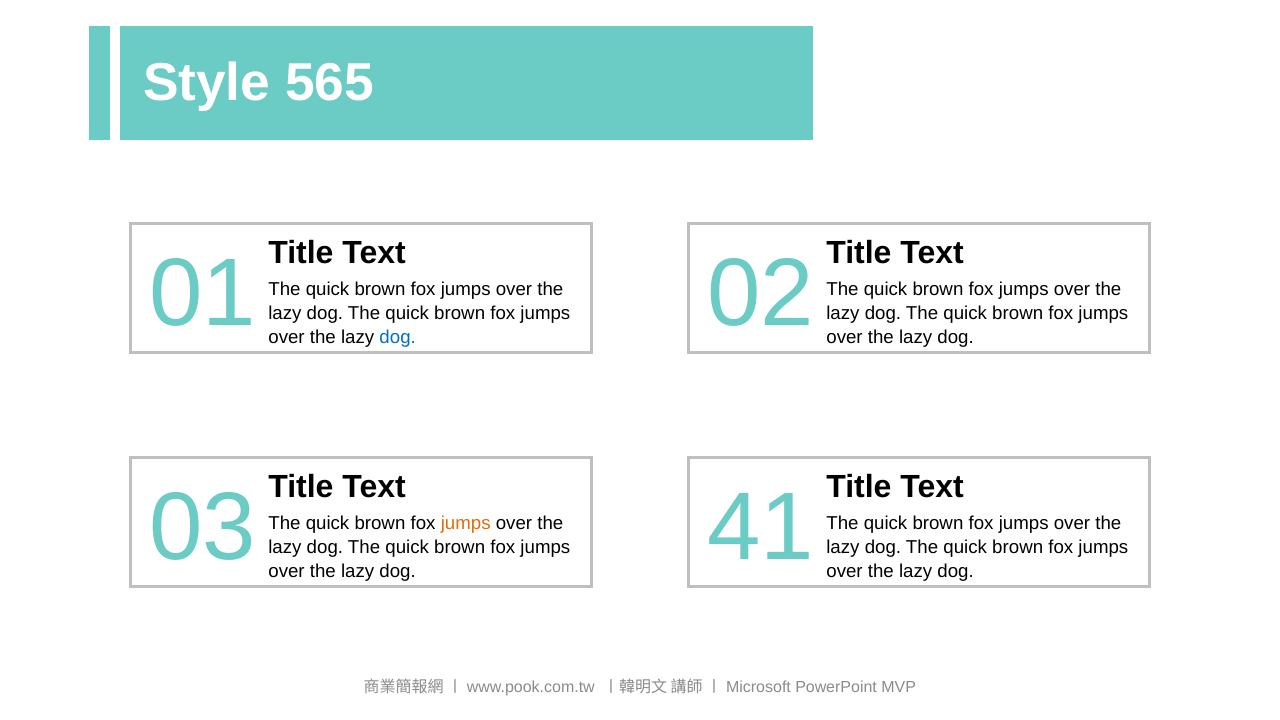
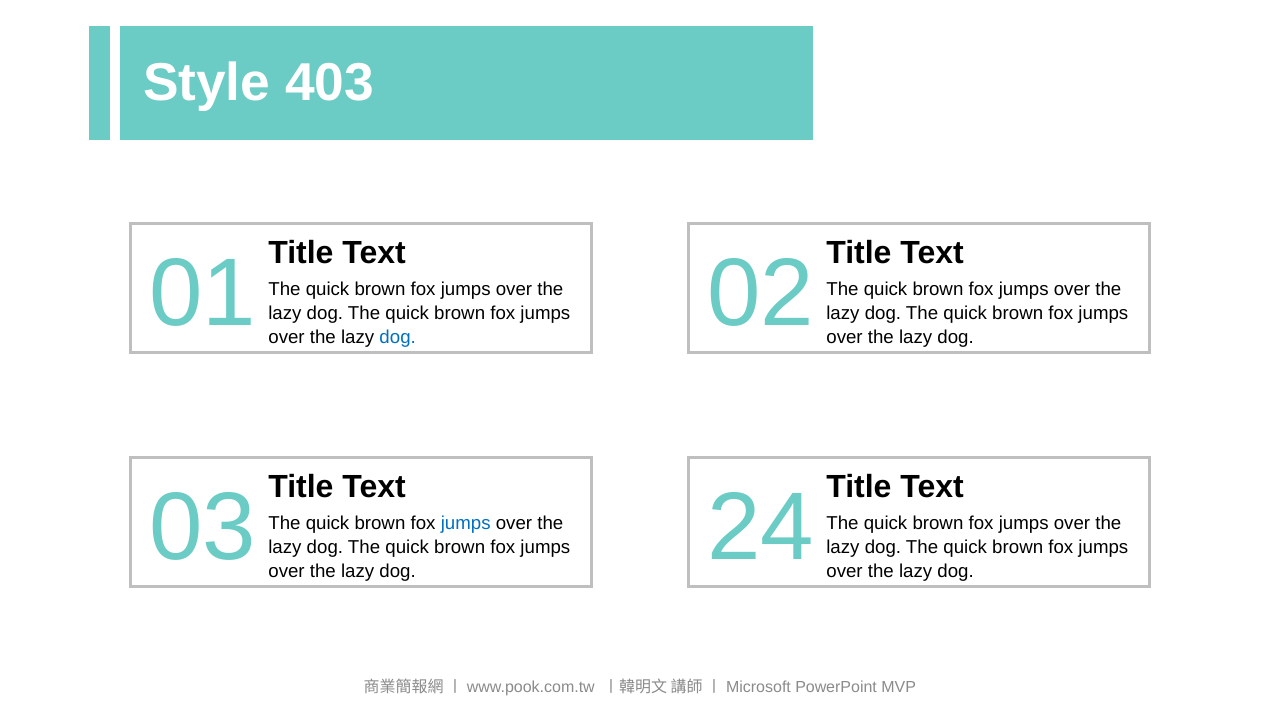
565: 565 -> 403 (330, 83)
jumps colour: orange -> blue (466, 524)
41: 41 -> 24 (761, 528)
